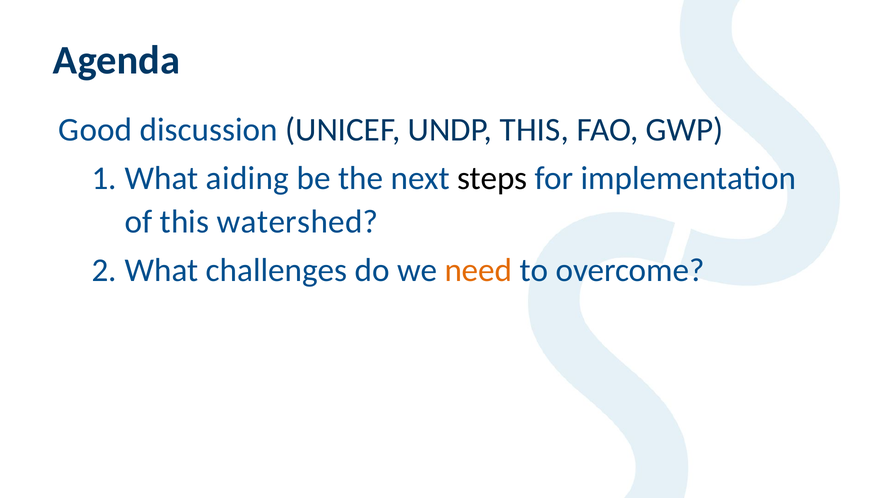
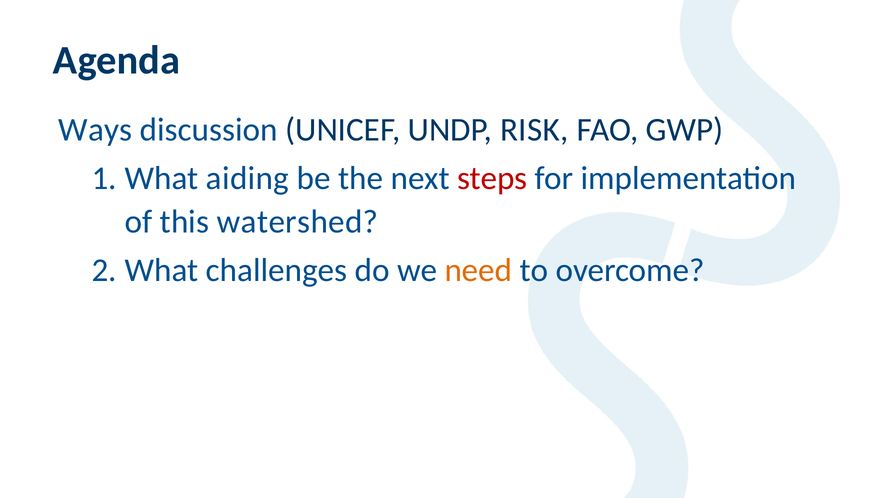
Good: Good -> Ways (95, 130)
UNDP THIS: THIS -> RISK (534, 130)
steps colour: black -> red (492, 178)
